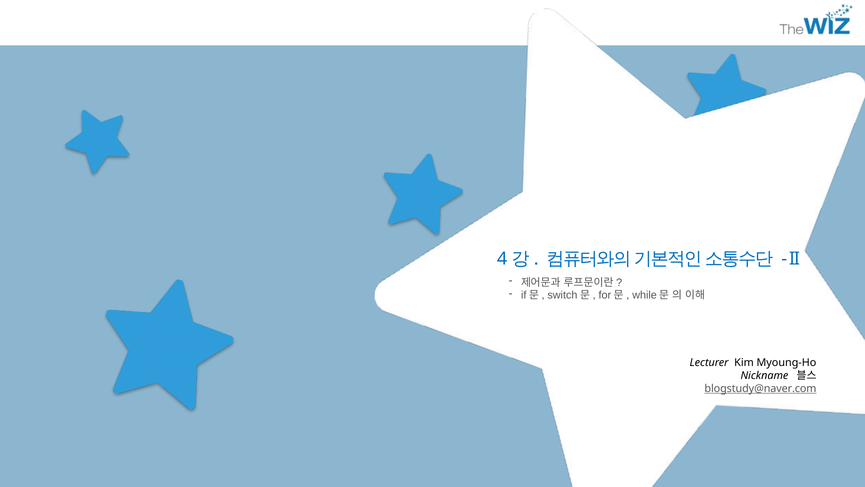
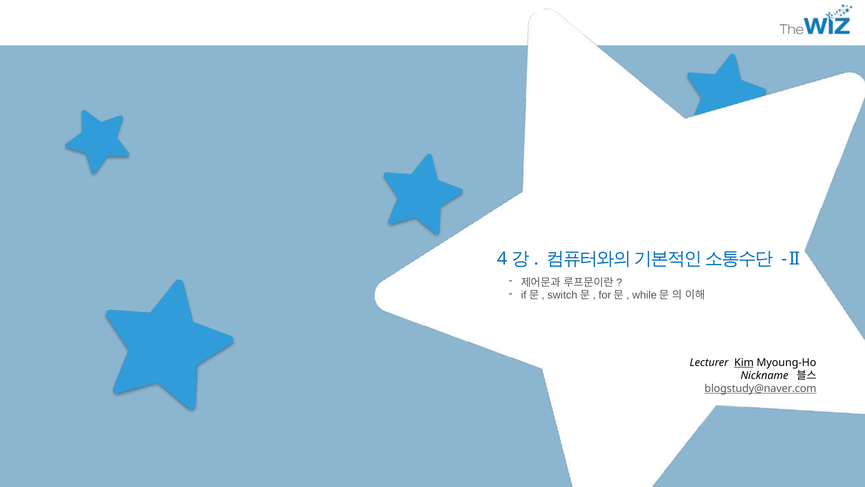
Kim underline: none -> present (744, 362)
